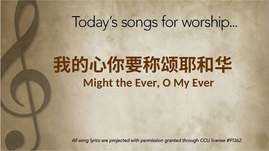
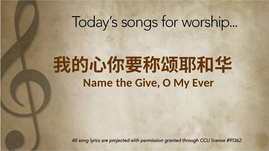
Might: Might -> Name (98, 83)
the Ever: Ever -> Give (148, 83)
